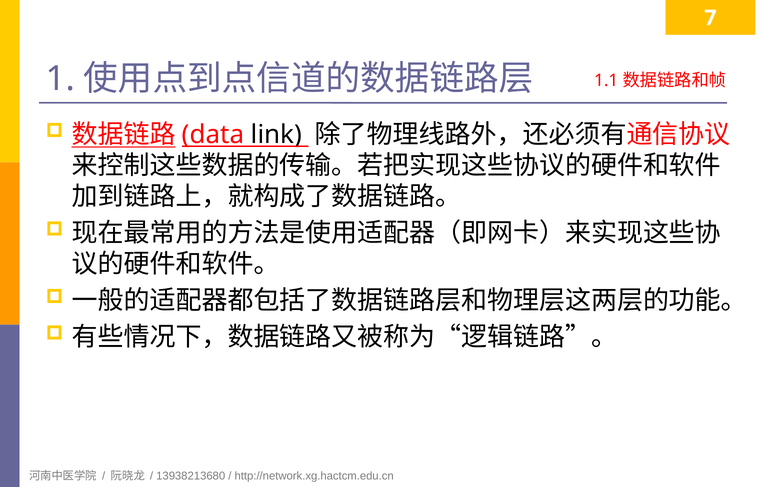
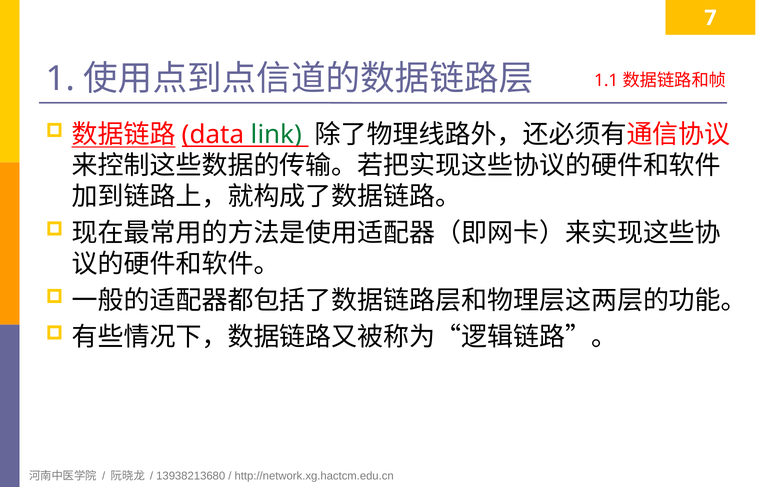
link colour: black -> green (276, 134)
